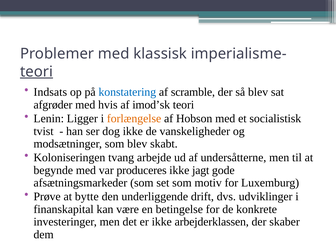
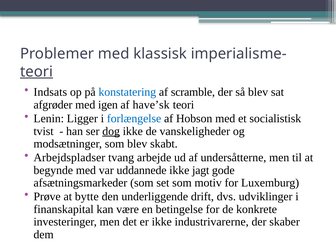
hvis: hvis -> igen (108, 105)
imod’sk: imod’sk -> have’sk (151, 105)
forlængelse colour: orange -> blue (134, 119)
dog underline: none -> present (111, 131)
Koloniseringen: Koloniseringen -> Arbejdspladser (69, 158)
produceres: produceres -> uddannede (142, 170)
arbejderklassen: arbejderklassen -> industrivarerne (212, 222)
